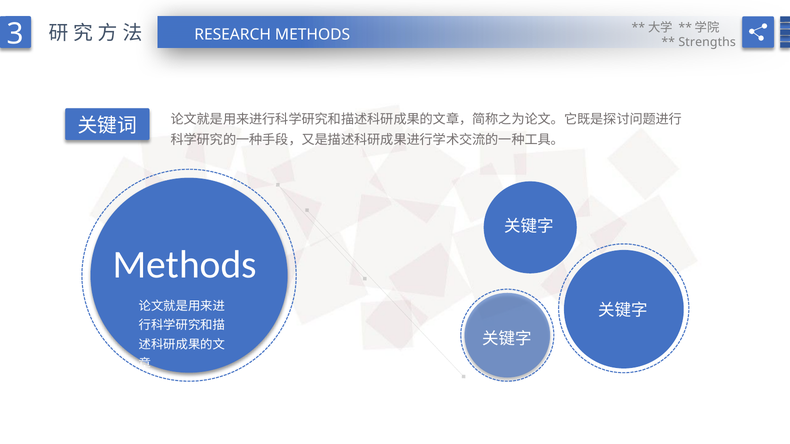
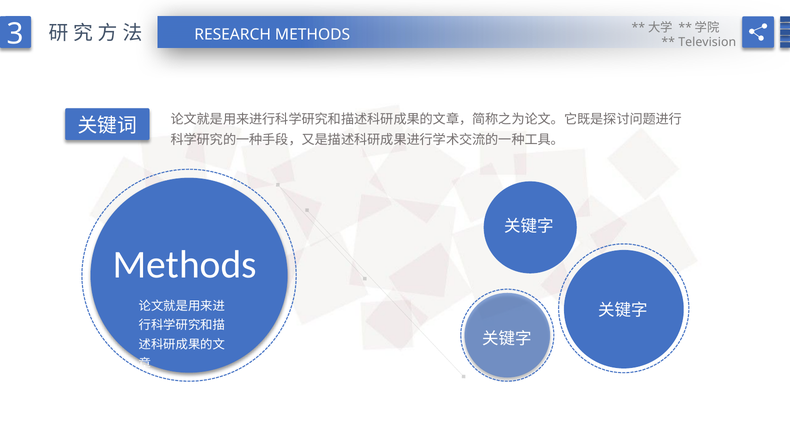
Strengths: Strengths -> Television (707, 42)
